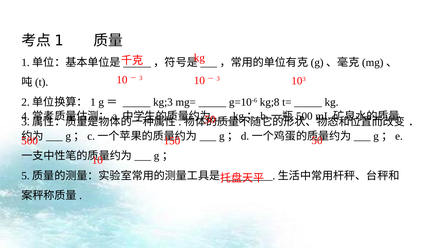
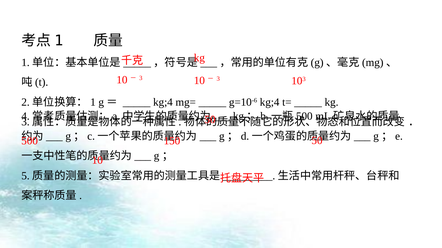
kg;3: kg;3 -> kg;4 (163, 102)
g=10-6 kg;8: kg;8 -> kg;4 (270, 102)
